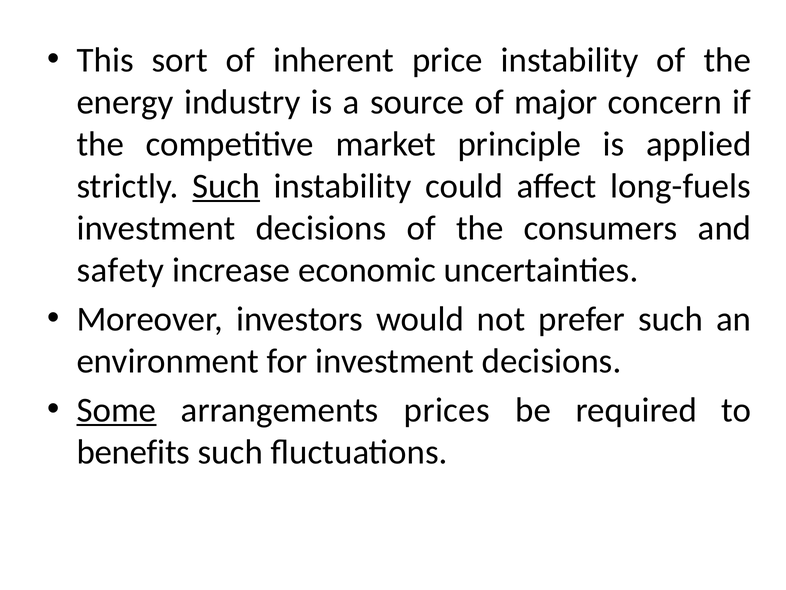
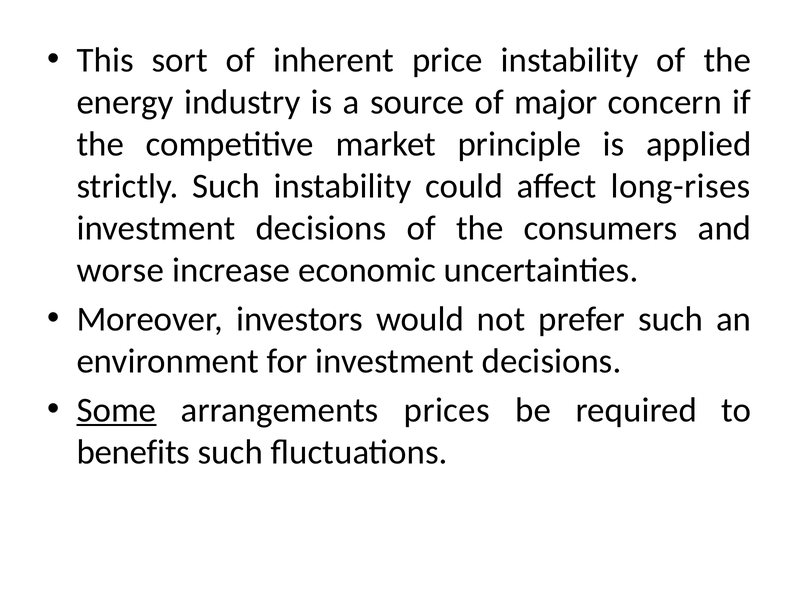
Such underline: present -> none (226, 186)
long-fuels: long-fuels -> long-rises (681, 186)
safety: safety -> worse (120, 270)
